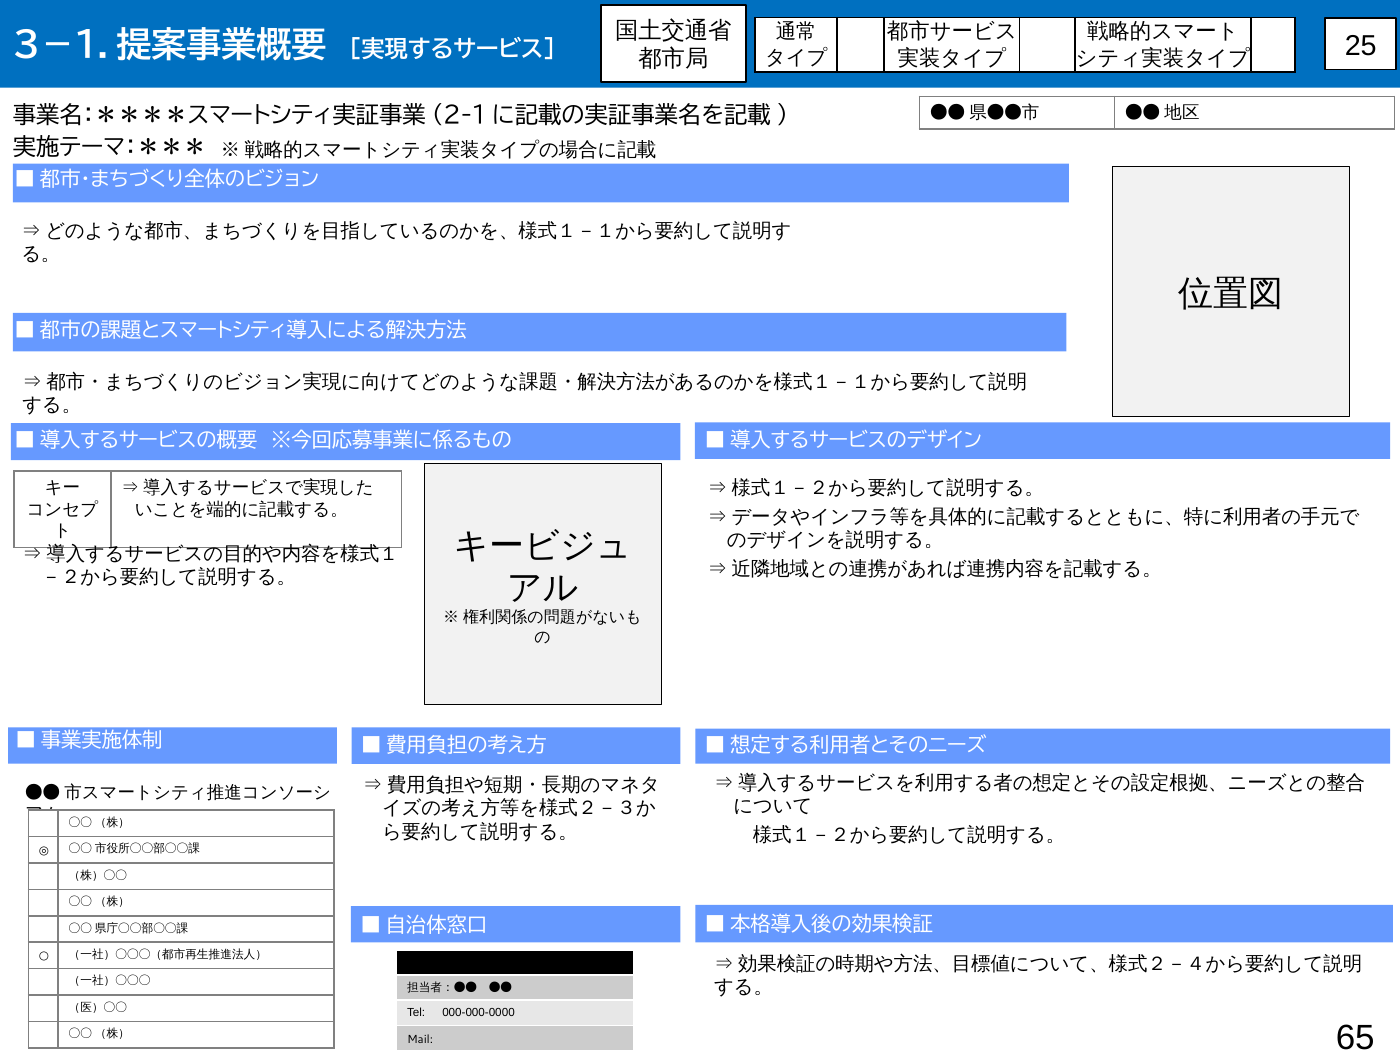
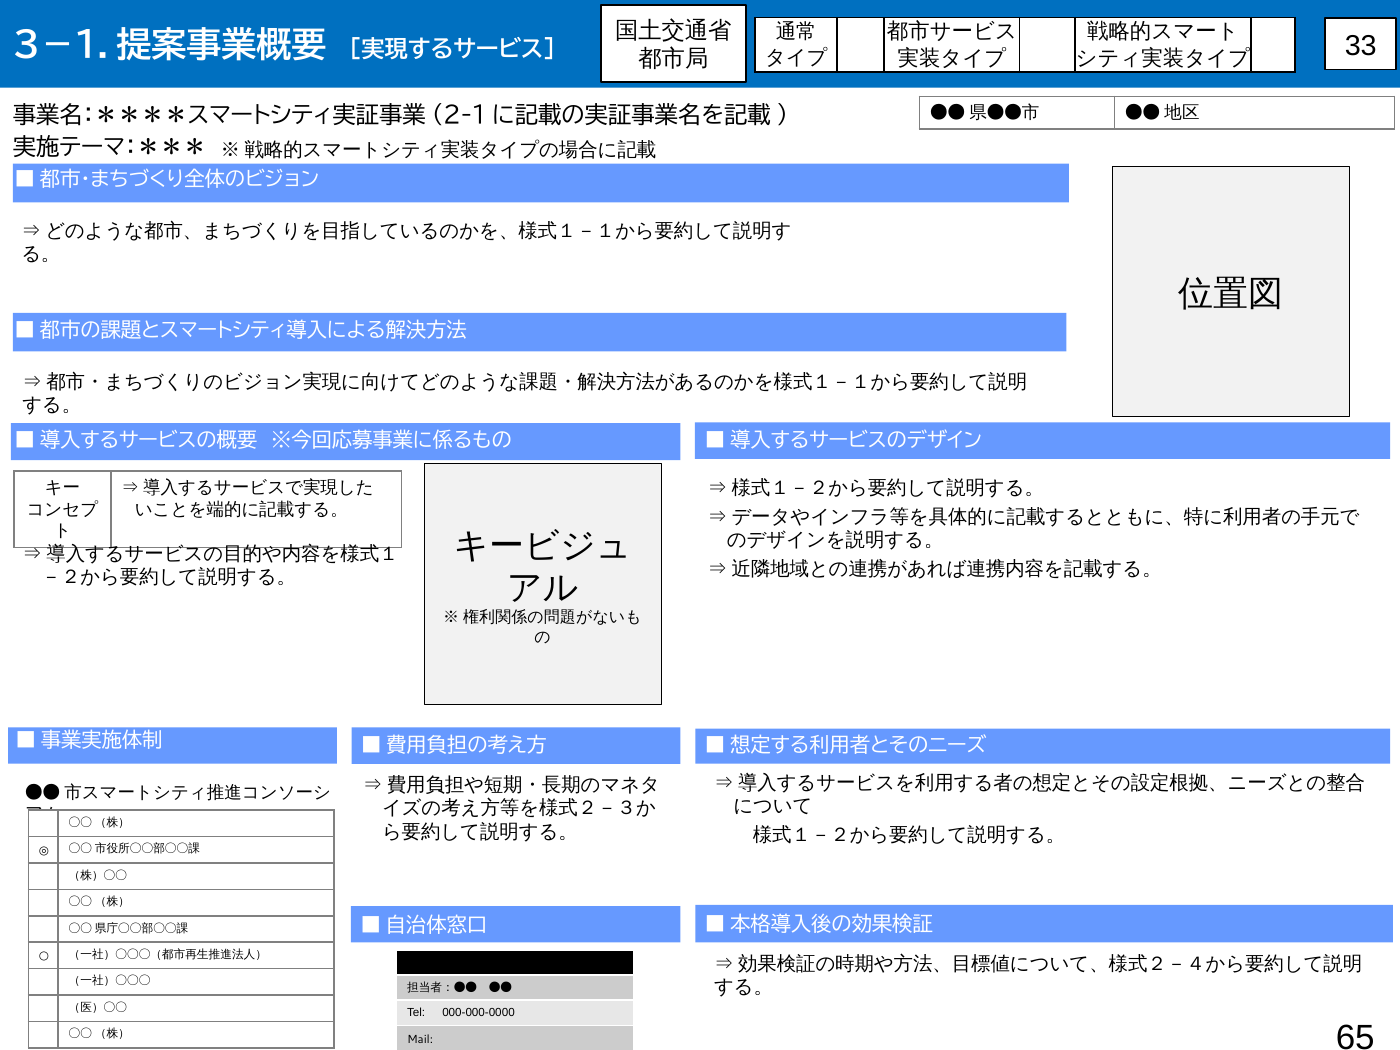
25: 25 -> 33 (1361, 46)
